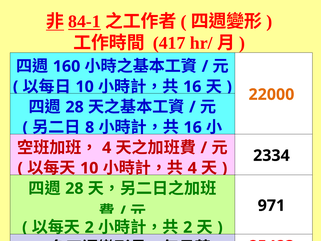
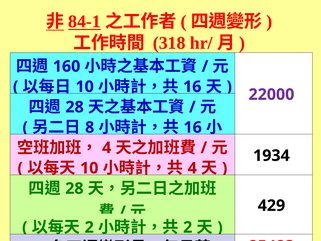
417: 417 -> 318 (169, 43)
22000 colour: orange -> purple (271, 94)
2334: 2334 -> 1934 (271, 155)
971: 971 -> 429 (271, 205)
